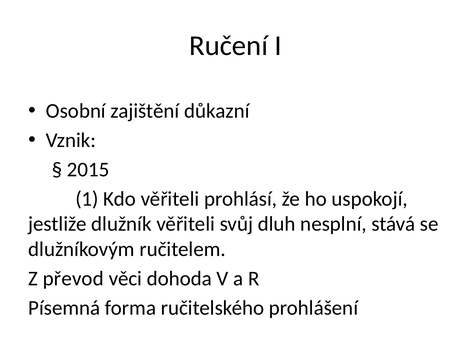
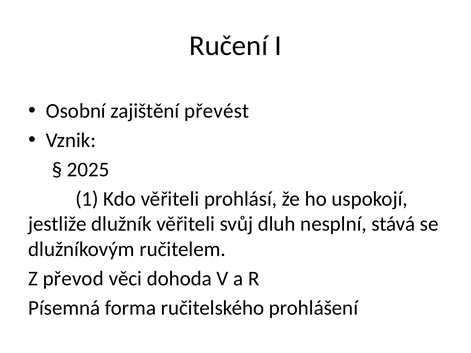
důkazní: důkazní -> převést (217, 111)
2015: 2015 -> 2025 (88, 170)
